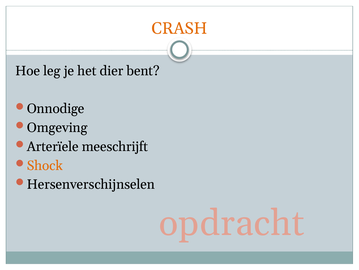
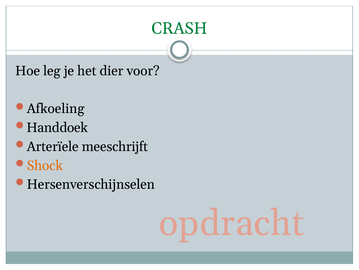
CRASH colour: orange -> green (179, 28)
bent: bent -> voor (143, 71)
Onnodige: Onnodige -> Afkoeling (56, 108)
Omgeving: Omgeving -> Handdoek (57, 127)
